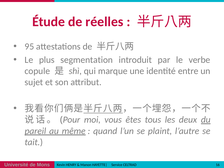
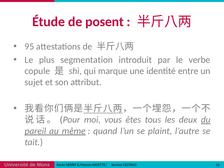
réelles: réelles -> posent (105, 22)
